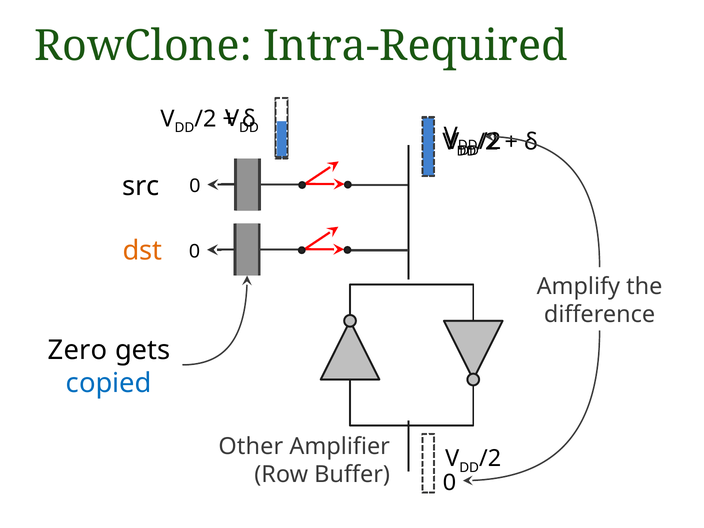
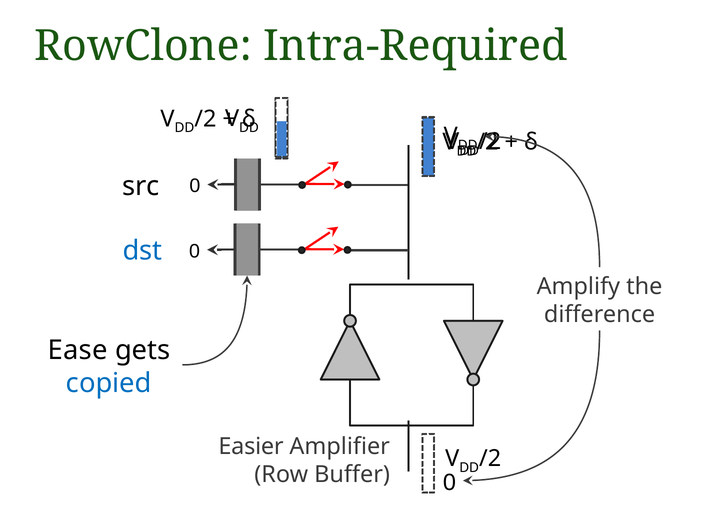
dst colour: orange -> blue (142, 251)
Zero: Zero -> Ease (78, 350)
Other: Other -> Easier (251, 446)
